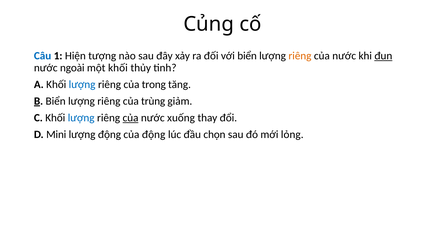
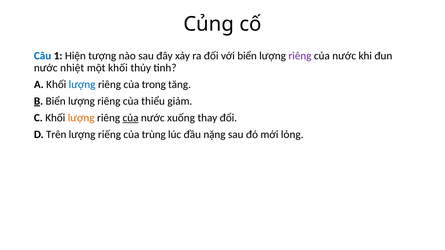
riêng colour: orange -> purple (300, 56)
đun underline: present -> none (383, 56)
ngoài: ngoài -> nhiệt (72, 68)
trùng: trùng -> thiểu (153, 101)
lượng colour: blue -> orange (81, 118)
Mini: Mini -> Trên (56, 135)
lượng động: động -> riếng (109, 135)
của động: động -> trùng (154, 135)
chọn: chọn -> nặng (214, 135)
